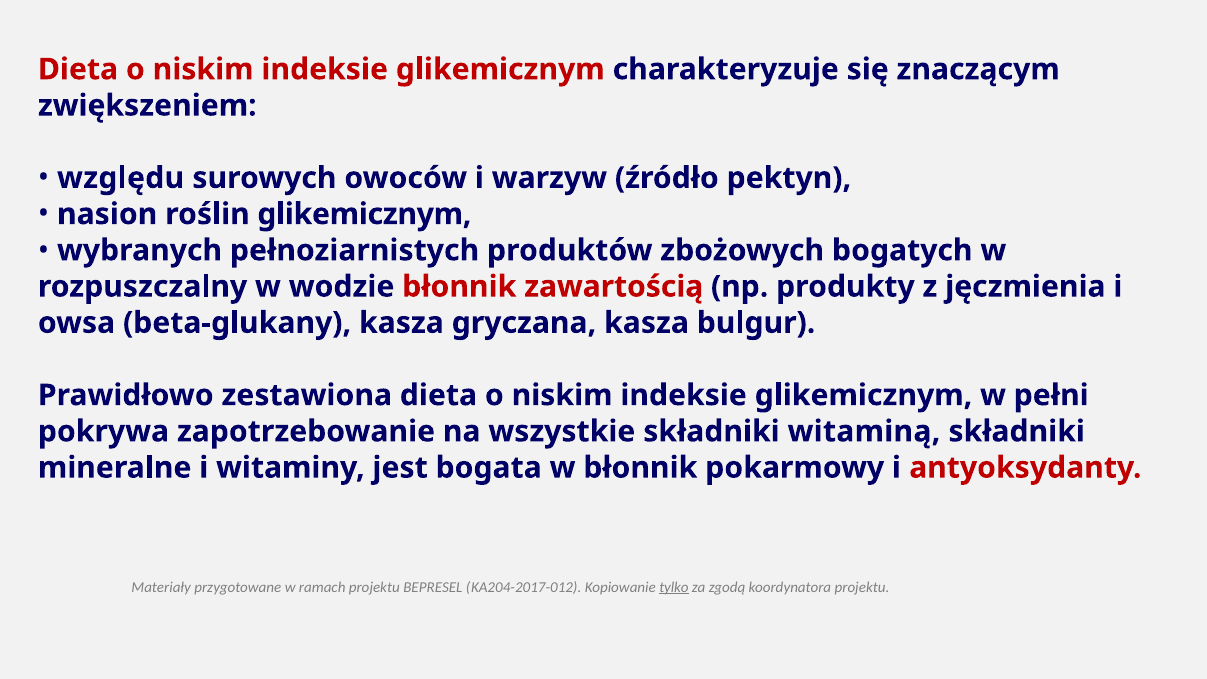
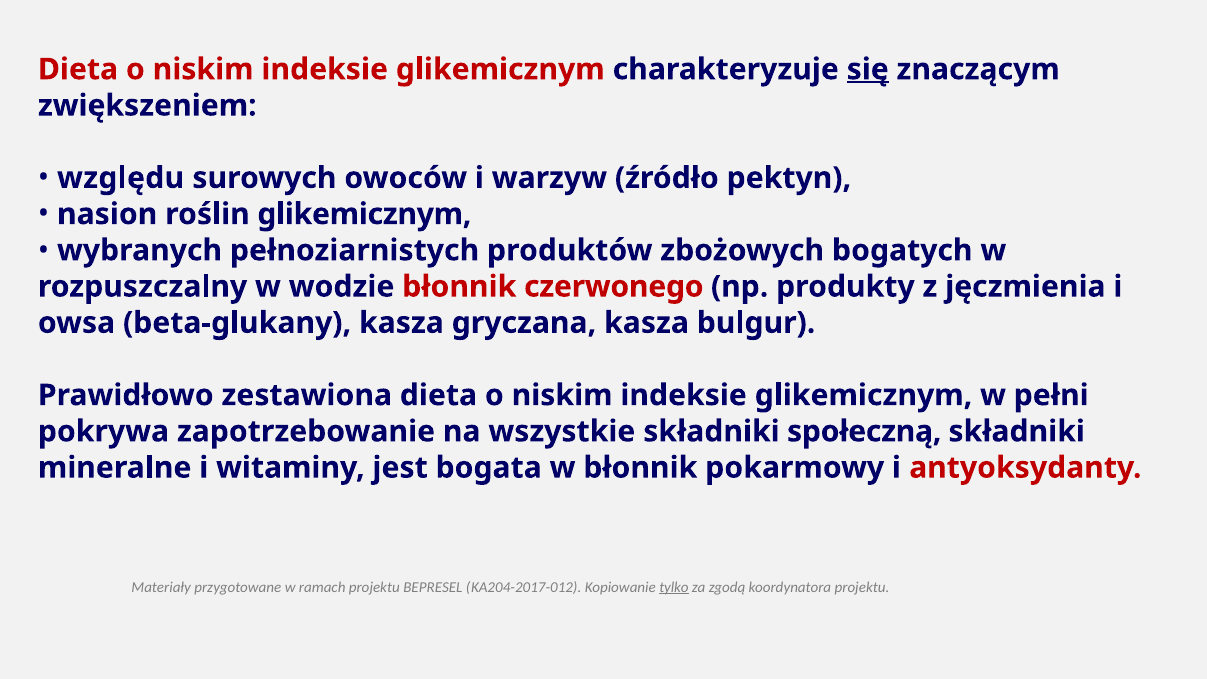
się underline: none -> present (868, 69)
zawartością: zawartością -> czerwonego (614, 287)
witaminą: witaminą -> społeczną (864, 431)
